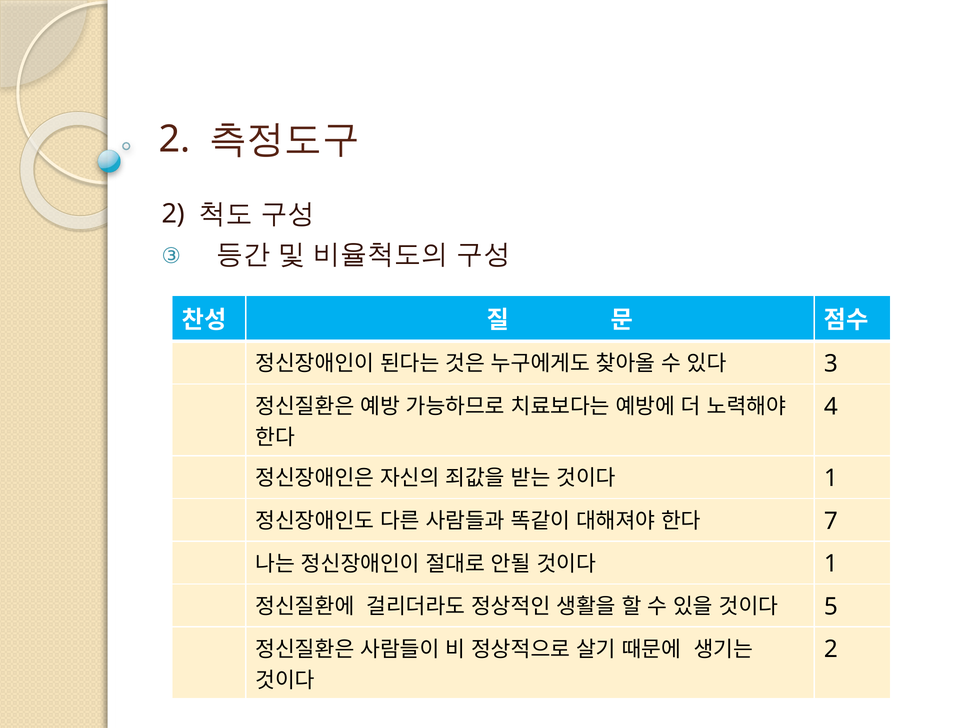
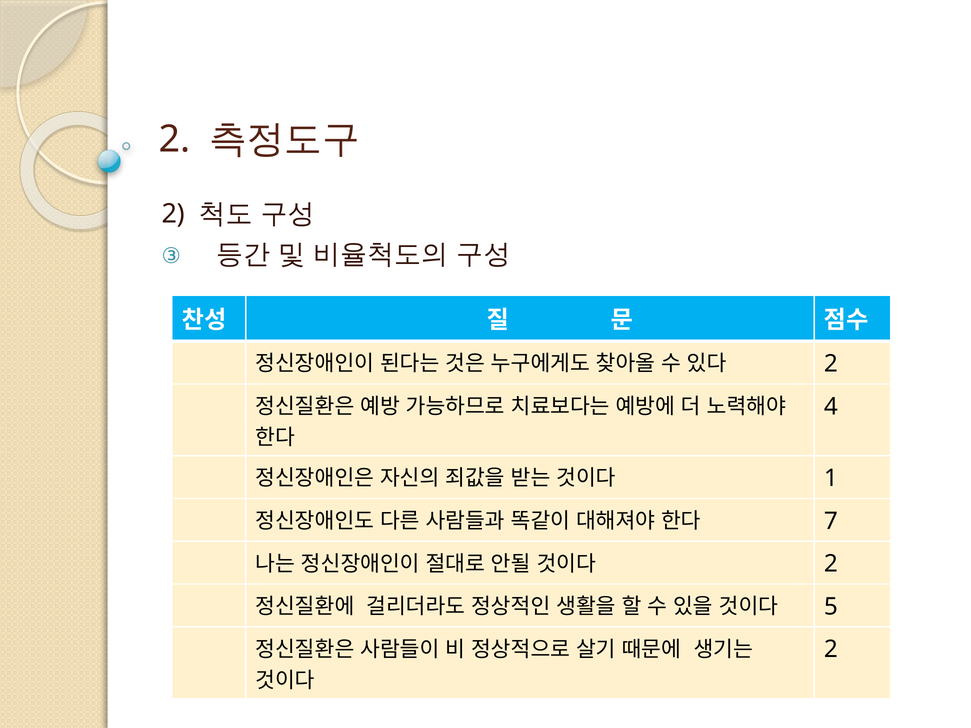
3: 3 -> 2 (831, 364)
1: 1 -> 2 (831, 564)
